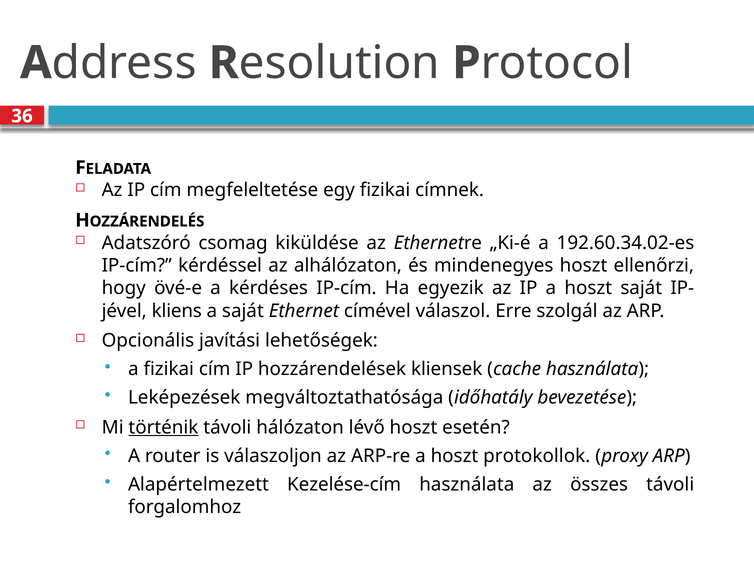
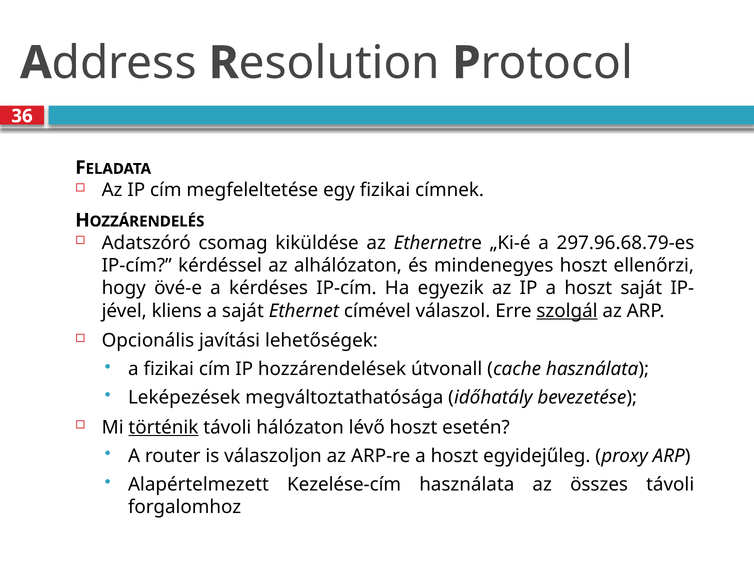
192.60.34.02-es: 192.60.34.02-es -> 297.96.68.79-es (625, 243)
szolgál underline: none -> present (567, 311)
kliensek: kliensek -> útvonall (447, 369)
protokollok: protokollok -> egyidejűleg (537, 456)
